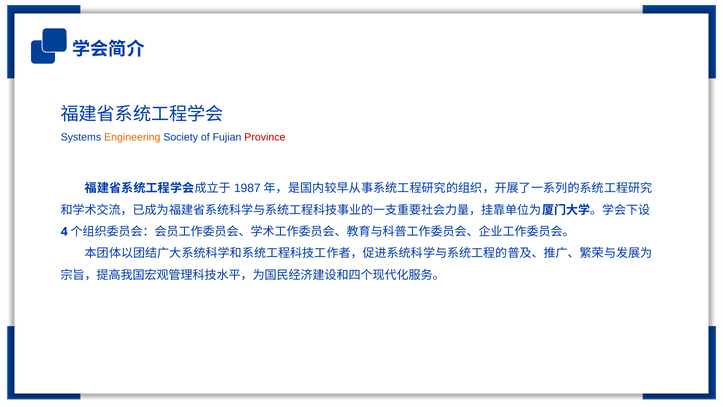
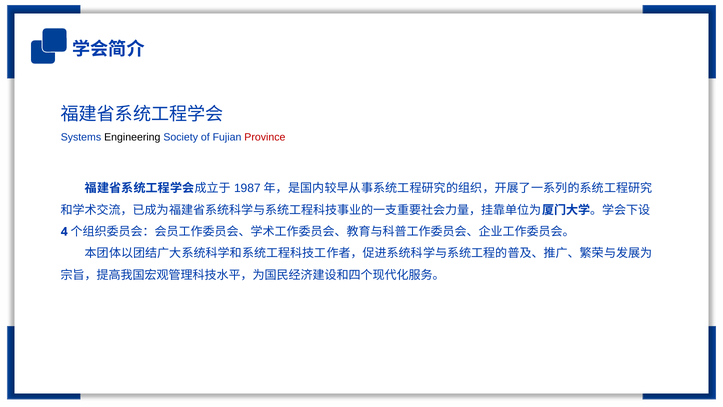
Engineering colour: orange -> black (132, 137)
